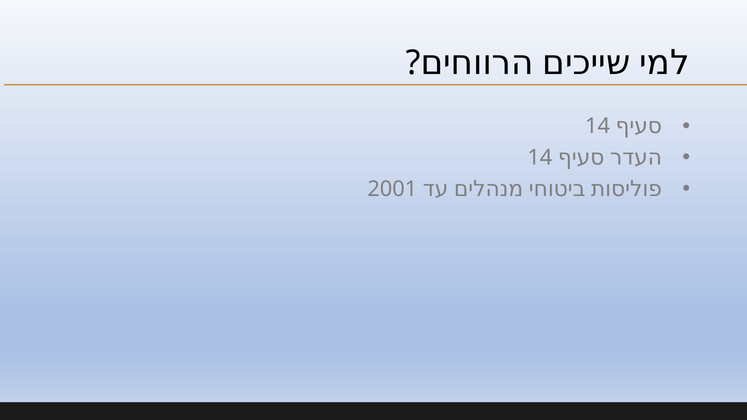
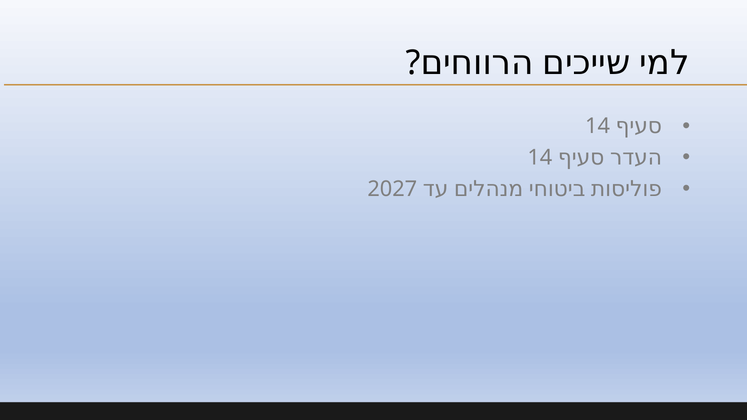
2001: 2001 -> 2027 (392, 189)
